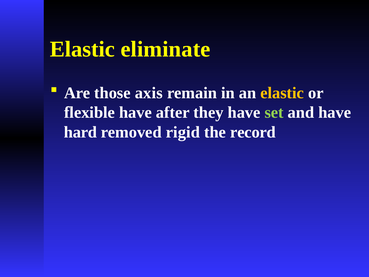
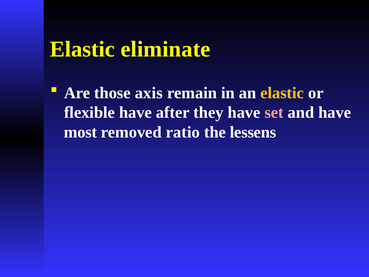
set colour: light green -> pink (274, 112)
hard: hard -> most (80, 132)
rigid: rigid -> ratio (183, 132)
record: record -> lessens (253, 132)
